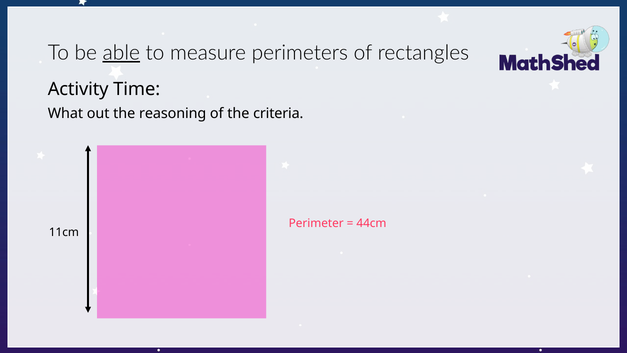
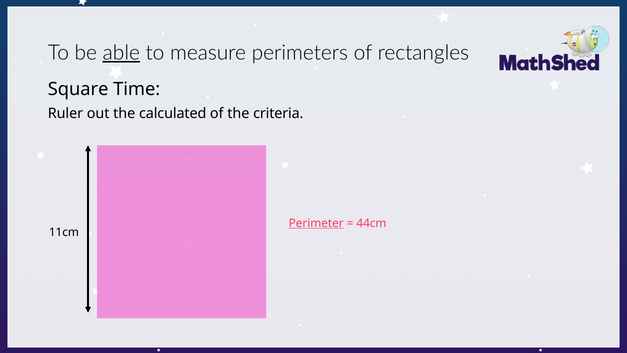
Activity: Activity -> Square (78, 89)
What: What -> Ruler (65, 113)
reasoning: reasoning -> calculated (173, 113)
Perimeter underline: none -> present (316, 223)
